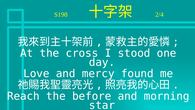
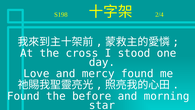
Reach: Reach -> Found (23, 96)
